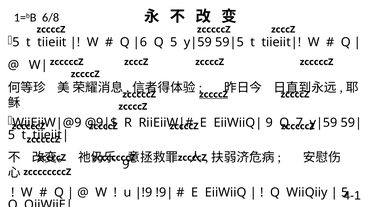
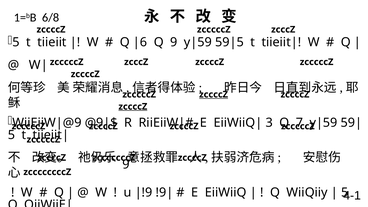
Q 5: 5 -> 9 (174, 42)
zccccZ underline: none -> present (133, 107)
9: 9 -> 3 (269, 123)
